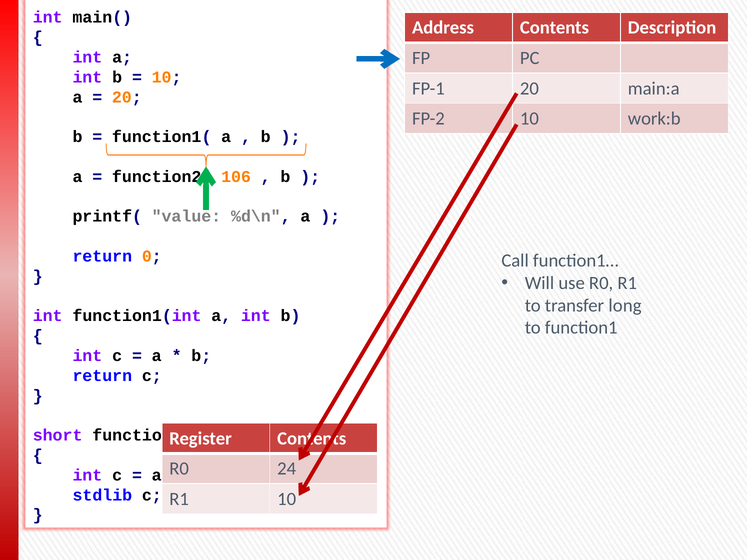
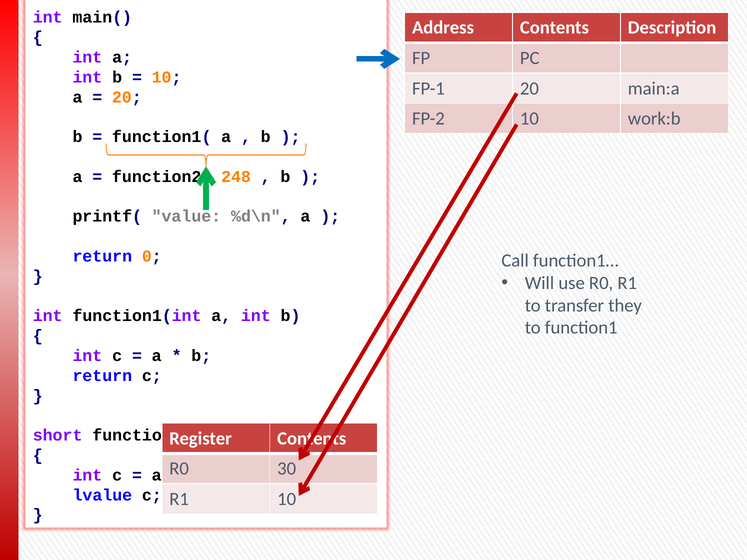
106: 106 -> 248 (236, 177)
long: long -> they (625, 306)
24: 24 -> 30 (287, 469)
stdlib: stdlib -> lvalue (102, 495)
